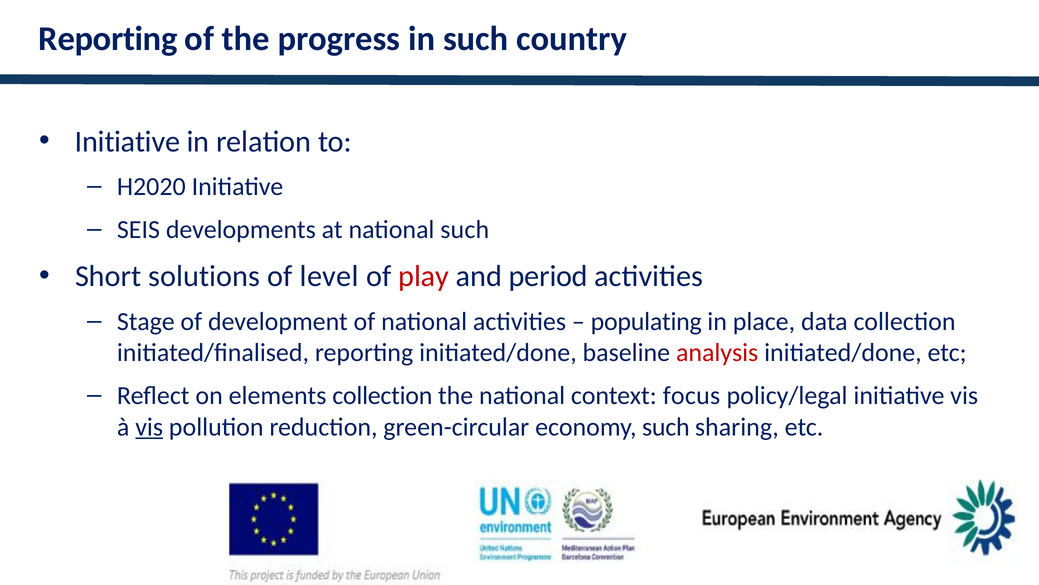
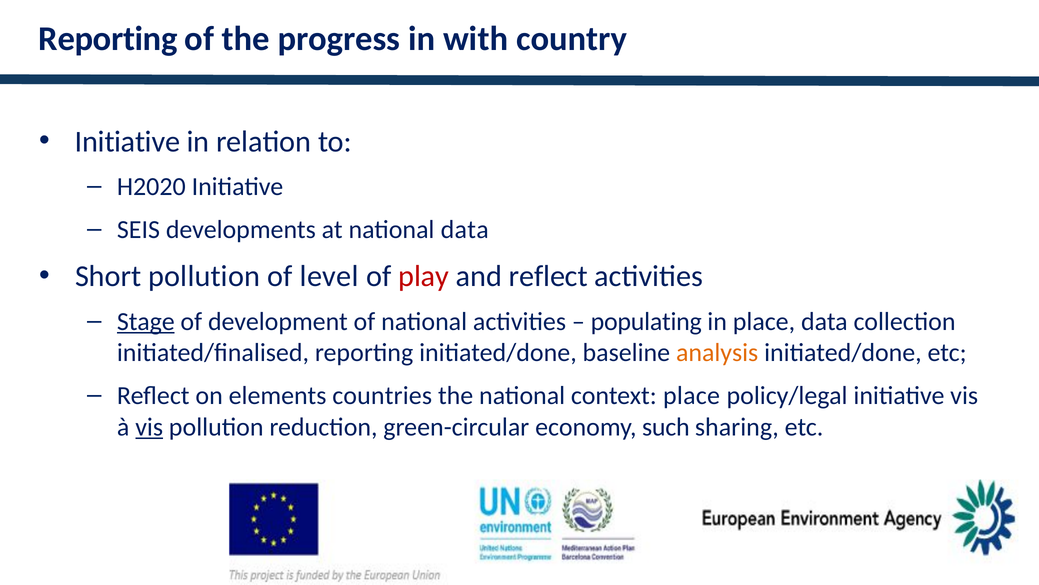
in such: such -> with (476, 39)
national such: such -> data (465, 229)
Short solutions: solutions -> pollution (204, 276)
and period: period -> reflect (548, 276)
Stage underline: none -> present (146, 321)
analysis colour: red -> orange (717, 352)
elements collection: collection -> countries (382, 395)
context focus: focus -> place (692, 395)
